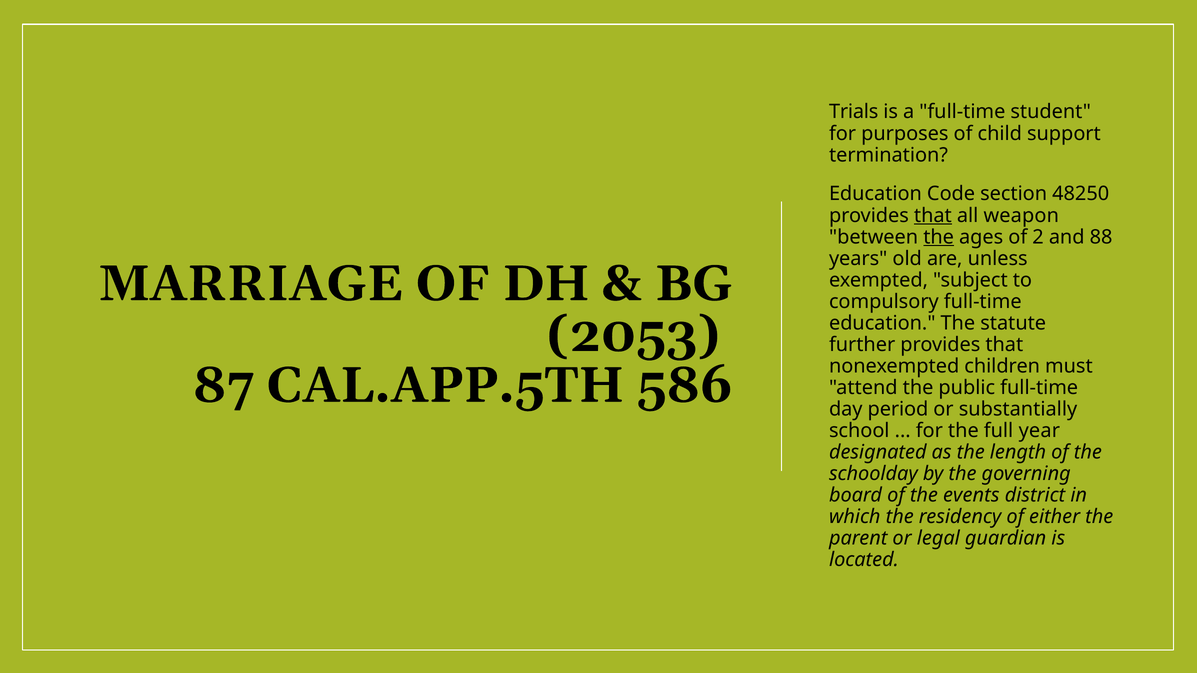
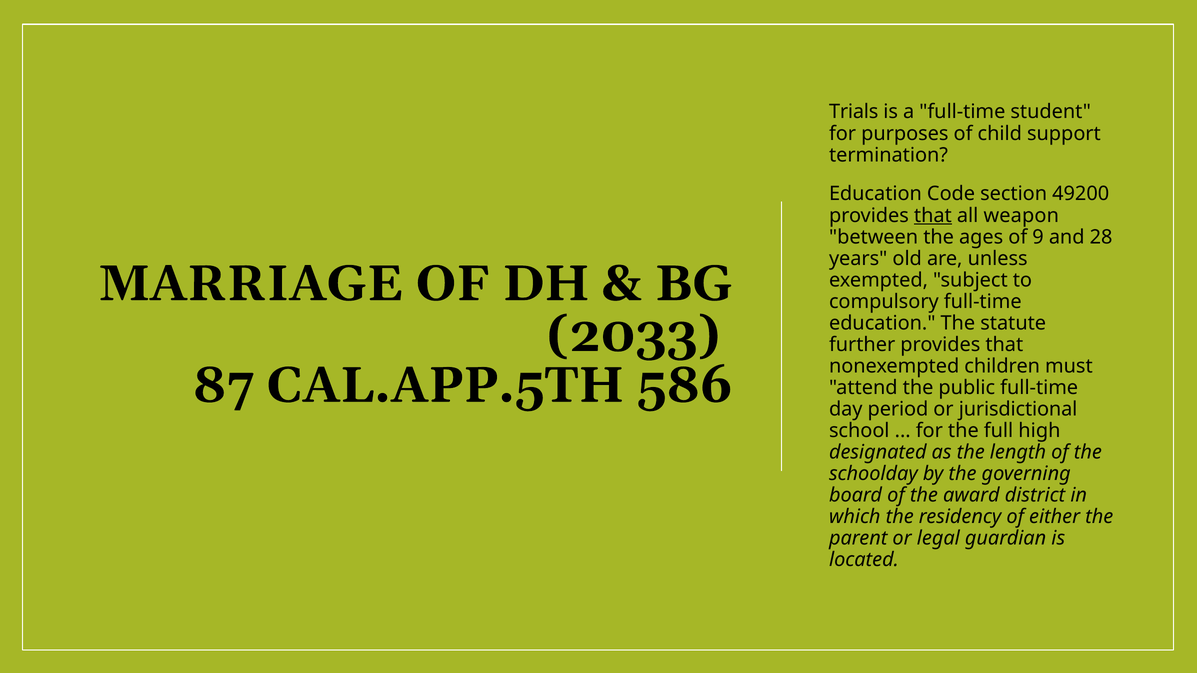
48250: 48250 -> 49200 (1081, 194)
the underline: present -> none (939, 237)
2: 2 -> 9 (1038, 237)
88: 88 -> 28 (1101, 237)
2053: 2053 -> 2033 (634, 335)
substantially: substantially -> jurisdictional (1018, 409)
year: year -> high (1039, 431)
events: events -> award (971, 495)
